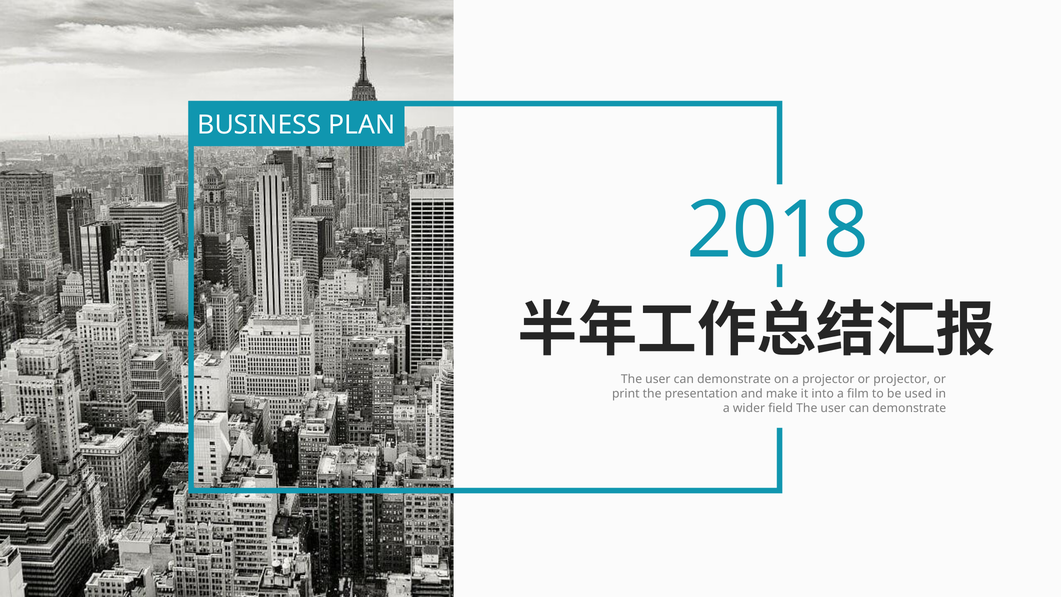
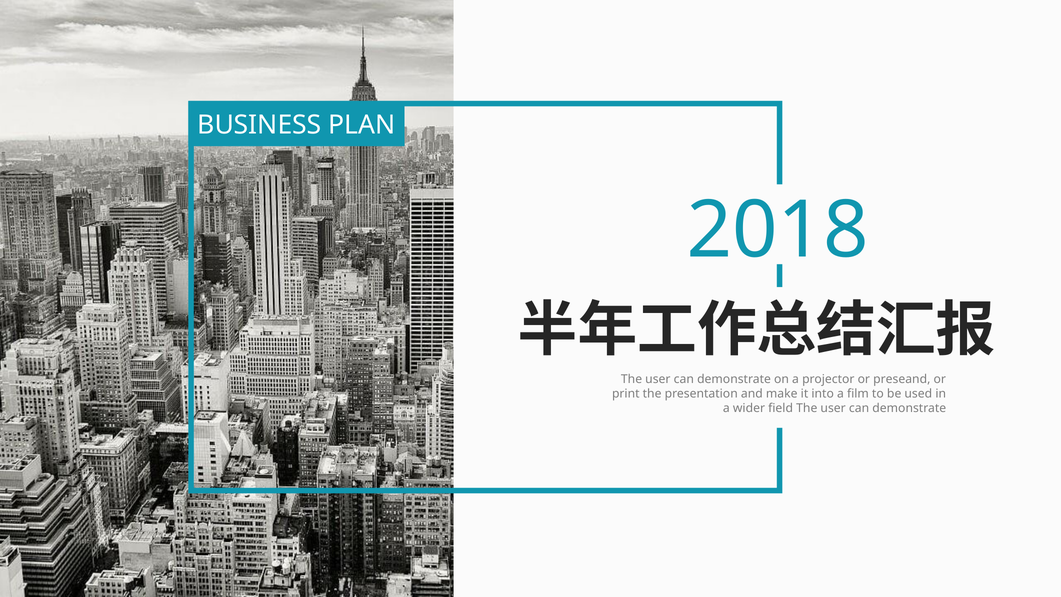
or projector: projector -> preseand (902, 379)
